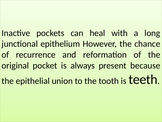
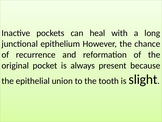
teeth: teeth -> slight (143, 79)
